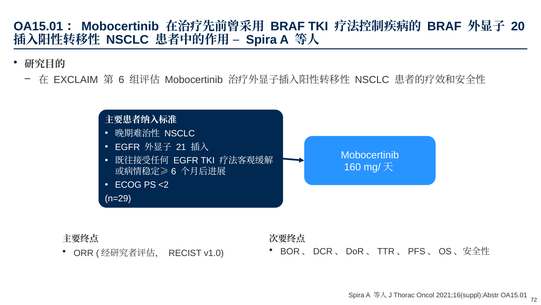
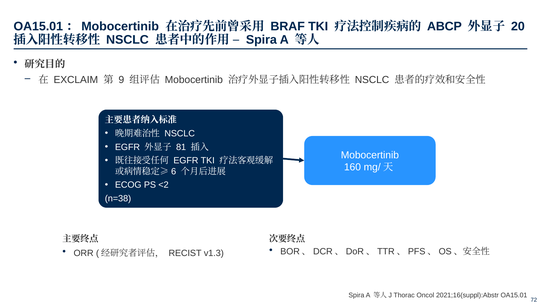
BRAF: BRAF -> ABCP (444, 26)
6: 6 -> 9 (121, 80)
21: 21 -> 81 (181, 147)
n=29: n=29 -> n=38 (118, 198)
v1.0: v1.0 -> v1.3 (214, 253)
